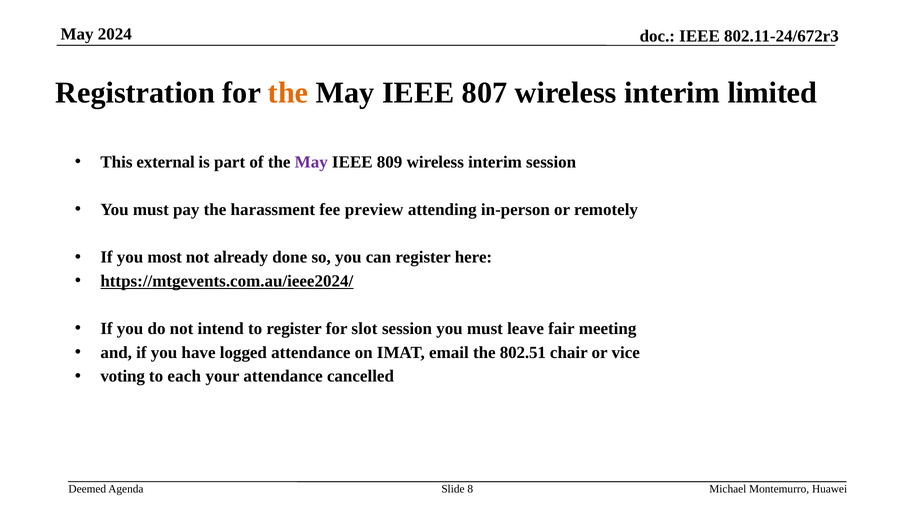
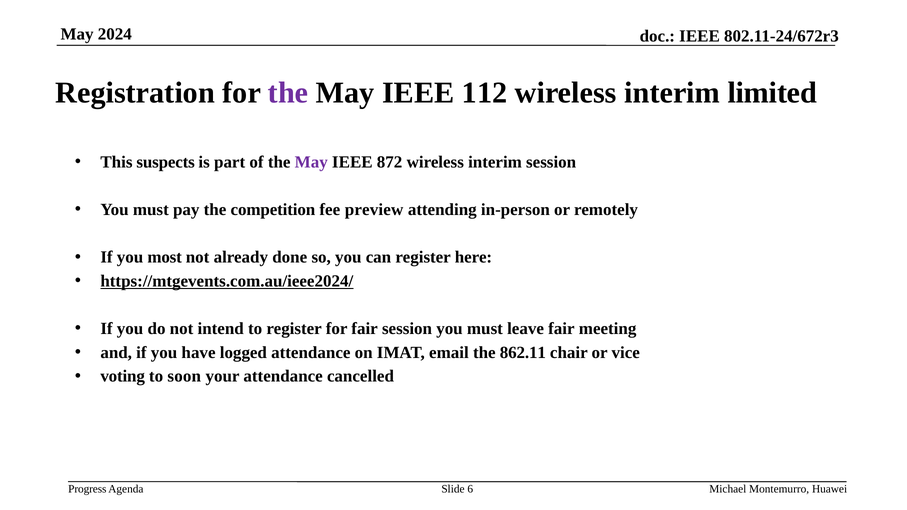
the colour: orange -> purple (288, 93)
807: 807 -> 112 (485, 93)
external: external -> suspects (166, 162)
809: 809 -> 872 (390, 162)
harassment: harassment -> competition (273, 210)
for slot: slot -> fair (365, 329)
802.51: 802.51 -> 862.11 (523, 353)
each: each -> soon (184, 376)
Deemed: Deemed -> Progress (87, 489)
8: 8 -> 6 (470, 489)
